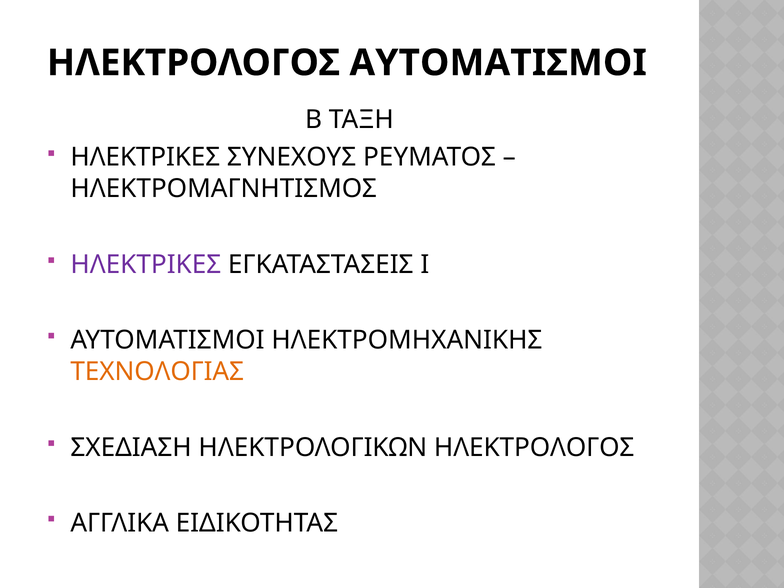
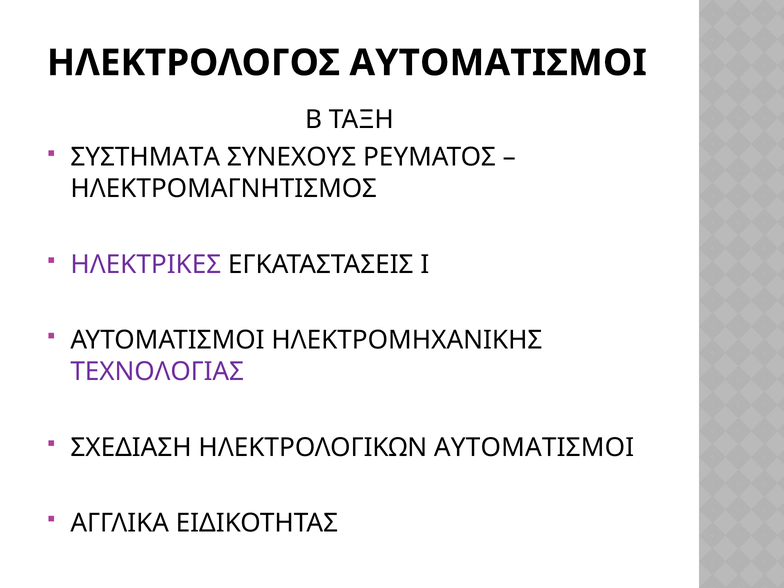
ΗΛΕΚΤΡΙΚΕΣ: ΗΛΕΚΤΡΙΚΕΣ -> ΣΥΣΤΗΜΑΤΑ (145, 157)
ΤΕΧΝΟΛΟΓΙΑΣ colour: orange -> purple (157, 372)
ΗΛΕΚΤΡΟΛΟΓΙΚΩΝ ΗΛΕΚΤΡΟΛΟΓΟΣ: ΗΛΕΚΤΡΟΛΟΓΟΣ -> ΑΥΤΟΜΑΤΙΣΜΟΙ (534, 447)
